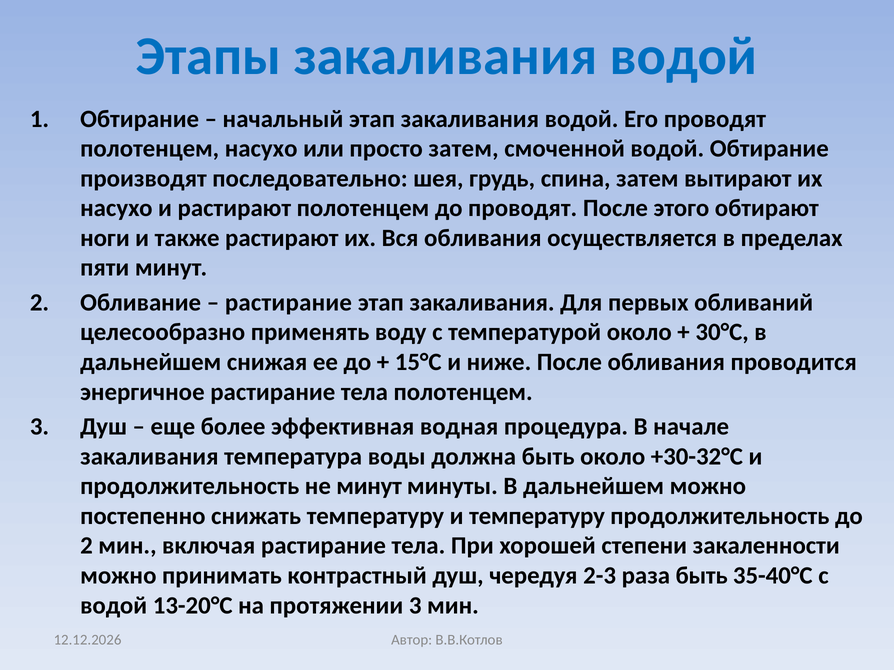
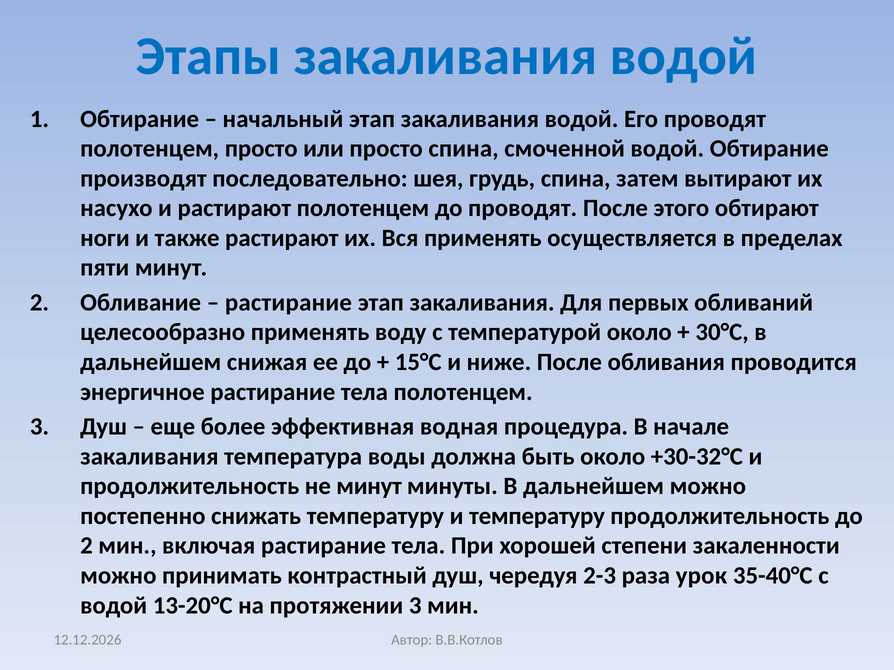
полотенцем насухо: насухо -> просто (261, 149)
просто затем: затем -> спина (464, 149)
Вся обливания: обливания -> применять (483, 238)
раза быть: быть -> урок (701, 576)
